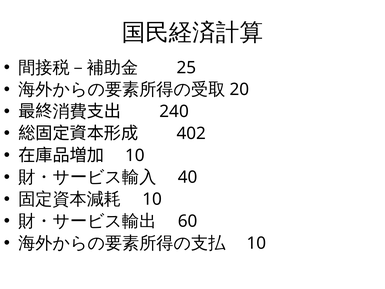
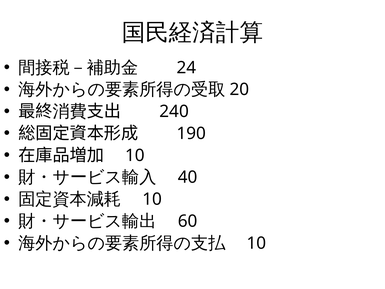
25: 25 -> 24 (186, 68)
402: 402 -> 190 (191, 133)
